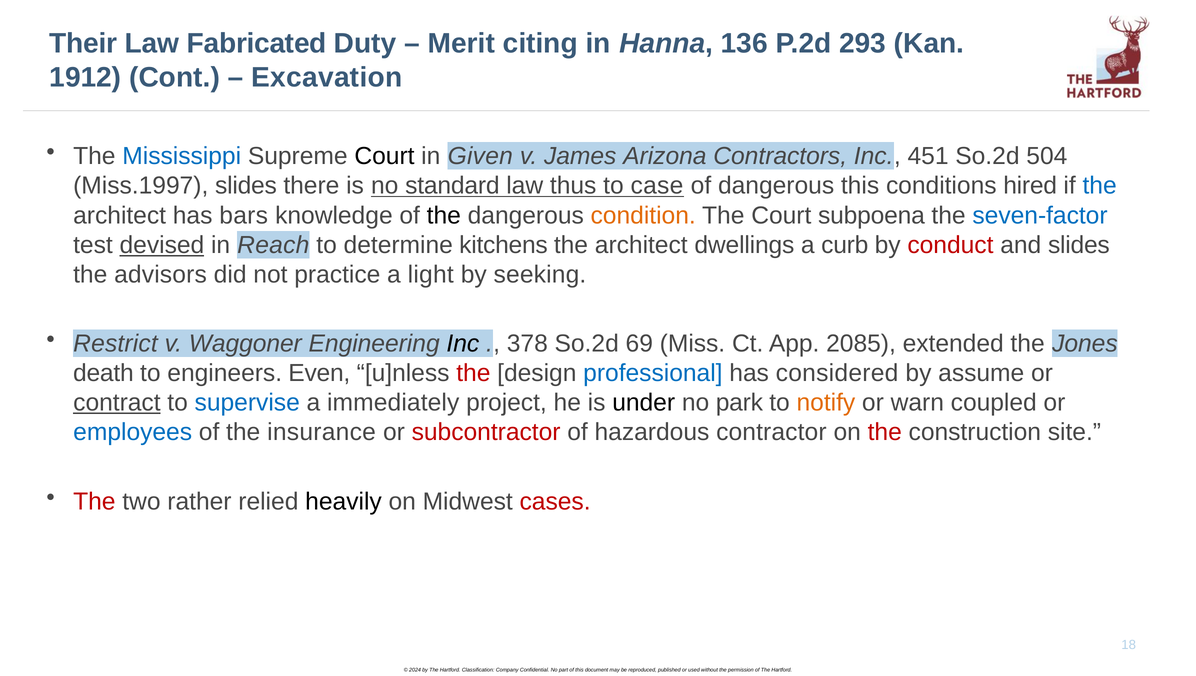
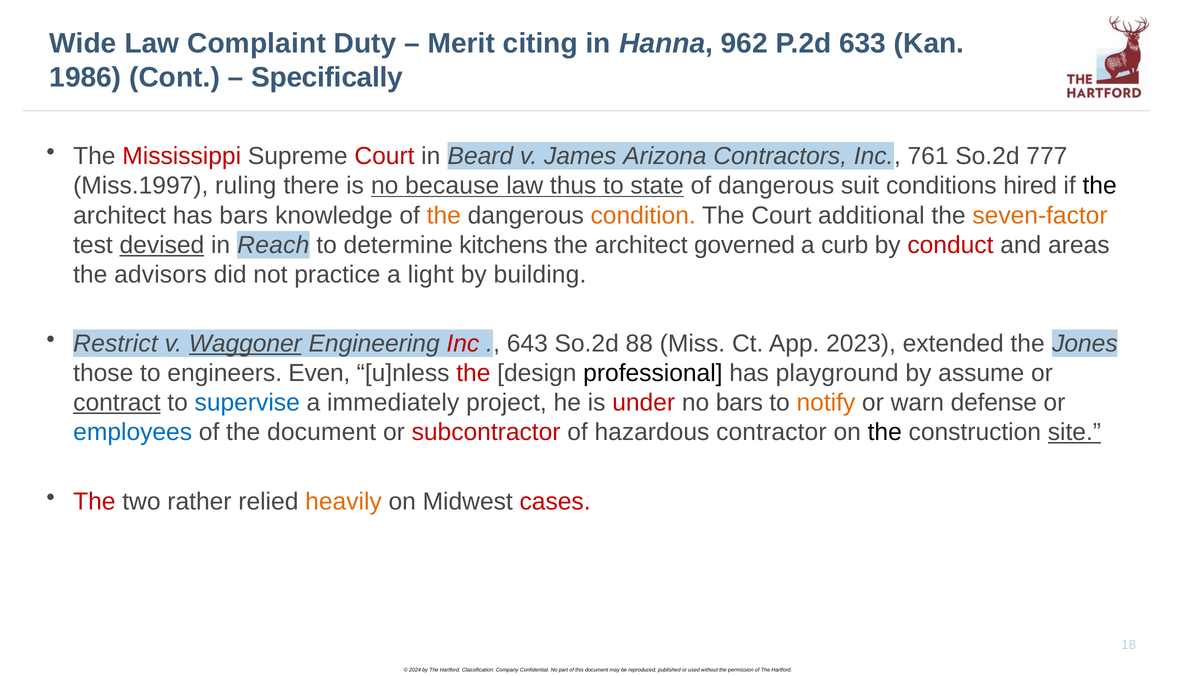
Their: Their -> Wide (83, 44)
Fabricated: Fabricated -> Complaint (256, 44)
136: 136 -> 962 (744, 44)
293: 293 -> 633 (863, 44)
1912: 1912 -> 1986 (85, 77)
Excavation: Excavation -> Specifically (327, 77)
Mississippi colour: blue -> red (182, 156)
Court colour: black -> red (384, 156)
Given: Given -> Beard (480, 156)
451: 451 -> 761 (928, 156)
504: 504 -> 777 (1047, 156)
Miss.1997 slides: slides -> ruling (246, 186)
standard: standard -> because (452, 186)
case: case -> state (657, 186)
dangerous this: this -> suit (860, 186)
the colour: blue -> black (1100, 186)
the colour: black -> orange (444, 215)
subpoena: subpoena -> additional (871, 215)
seven-factor colour: blue -> orange (1040, 215)
dwellings: dwellings -> governed (744, 245)
and slides: slides -> areas (1079, 245)
seeking: seeking -> building (540, 274)
Waggoner underline: none -> present (245, 343)
Inc colour: black -> red (463, 343)
378: 378 -> 643 (527, 343)
69: 69 -> 88 (639, 343)
2085: 2085 -> 2023 (861, 343)
death: death -> those (103, 373)
professional colour: blue -> black (653, 373)
considered: considered -> playground (837, 373)
under colour: black -> red (644, 402)
no park: park -> bars (739, 402)
coupled: coupled -> defense (994, 402)
the insurance: insurance -> document (322, 432)
the colour: red -> black (885, 432)
site underline: none -> present (1074, 432)
heavily colour: black -> orange (344, 501)
